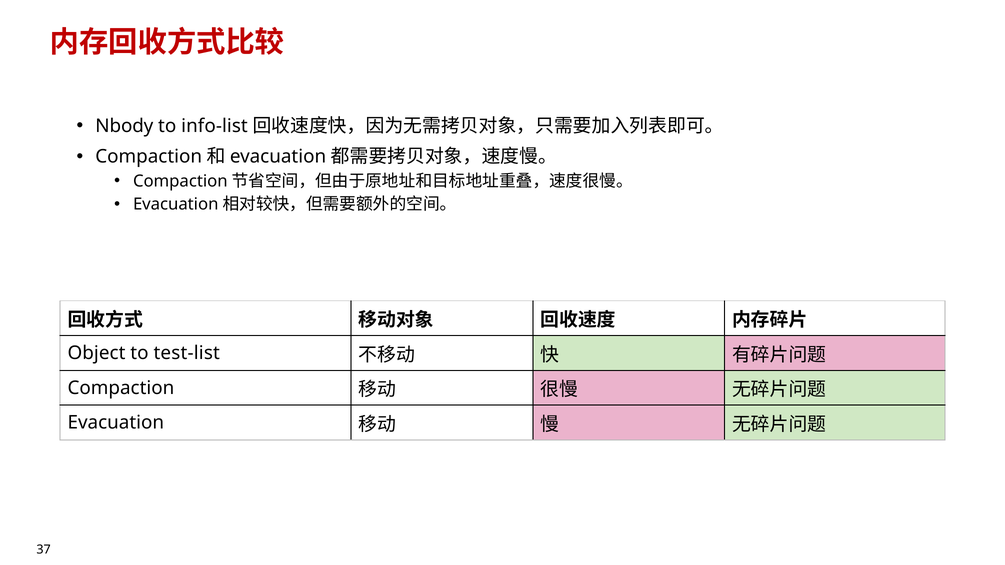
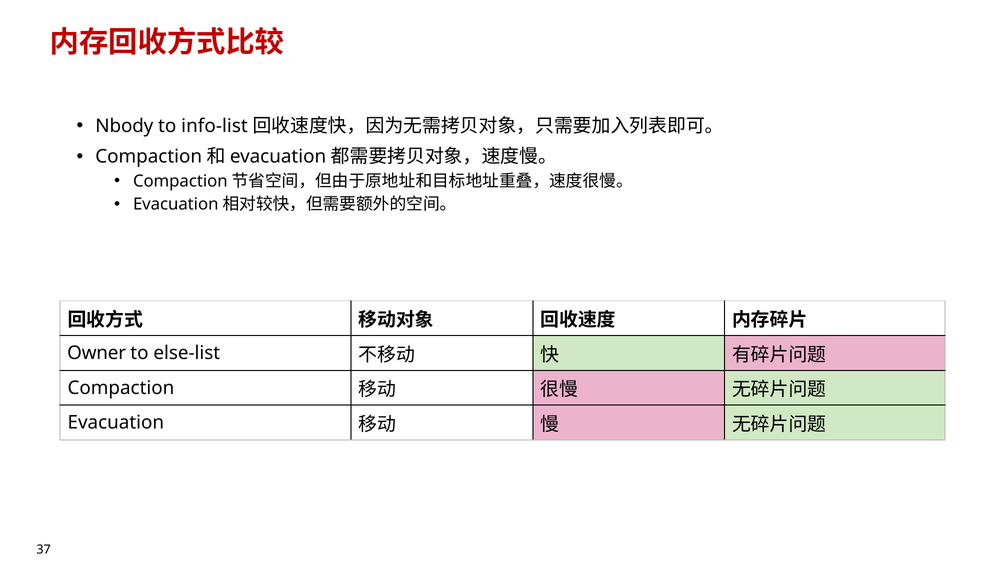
Object: Object -> Owner (97, 353)
test-list: test-list -> else-list (187, 353)
